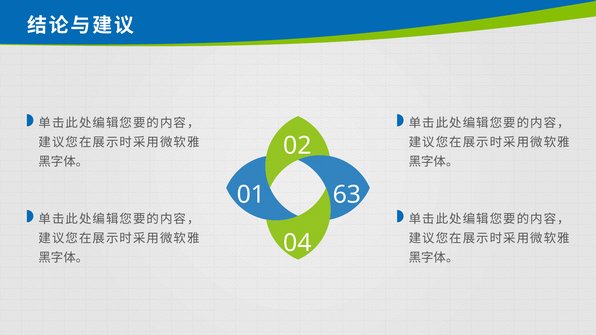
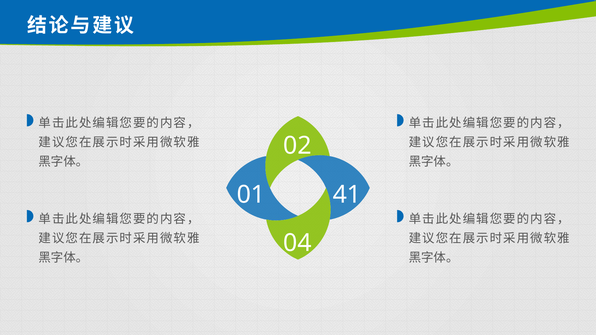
63: 63 -> 41 (347, 195)
